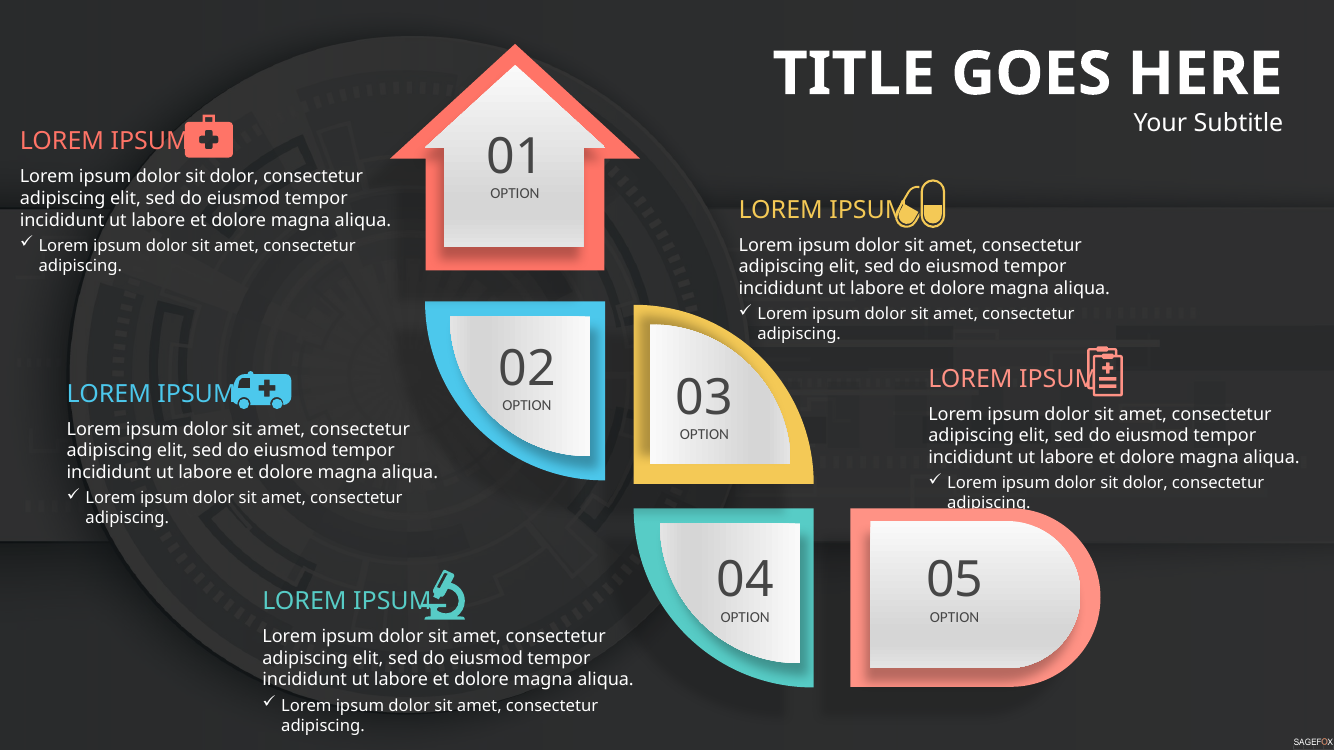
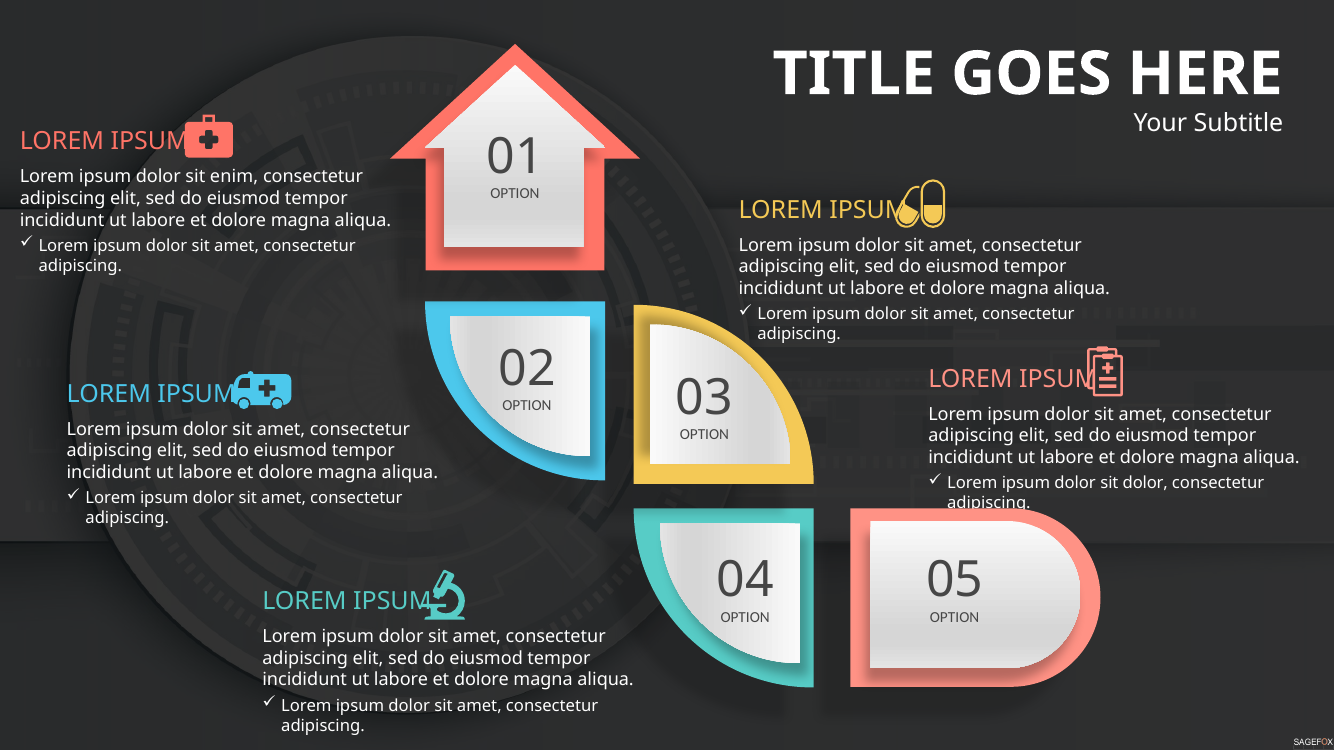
dolor: dolor -> enim (234, 177)
